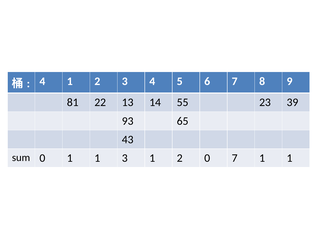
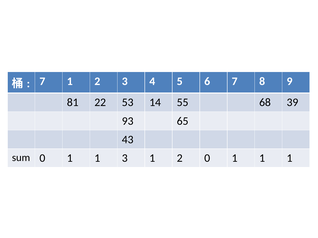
4: 4 -> 7 (42, 81)
13: 13 -> 53 (128, 103)
23: 23 -> 68 (265, 103)
2 0 7: 7 -> 1 (235, 158)
